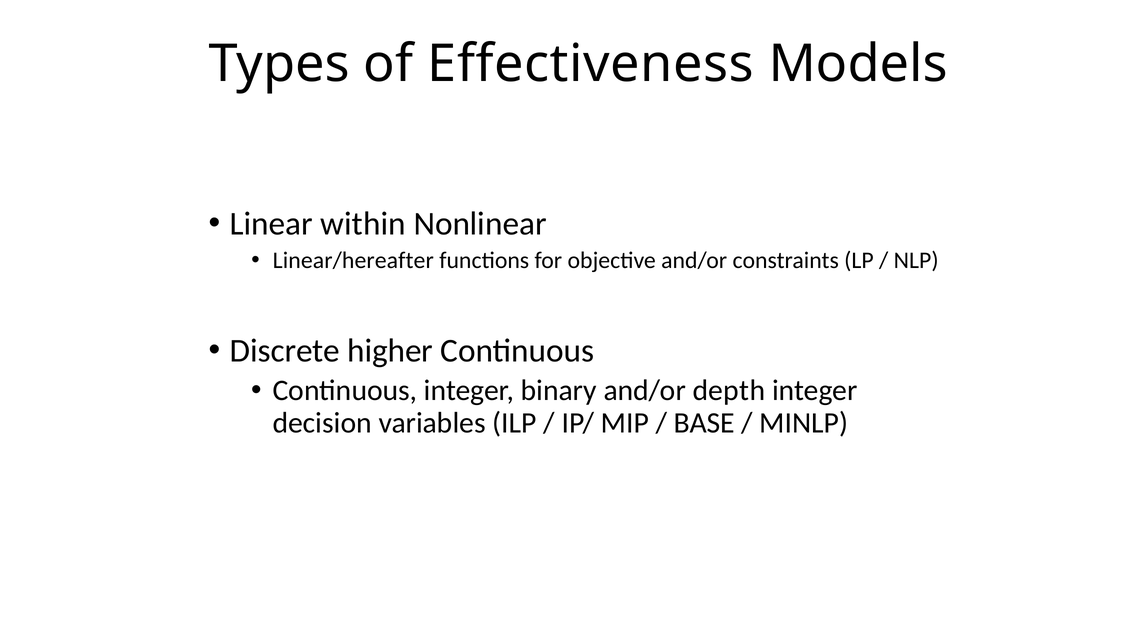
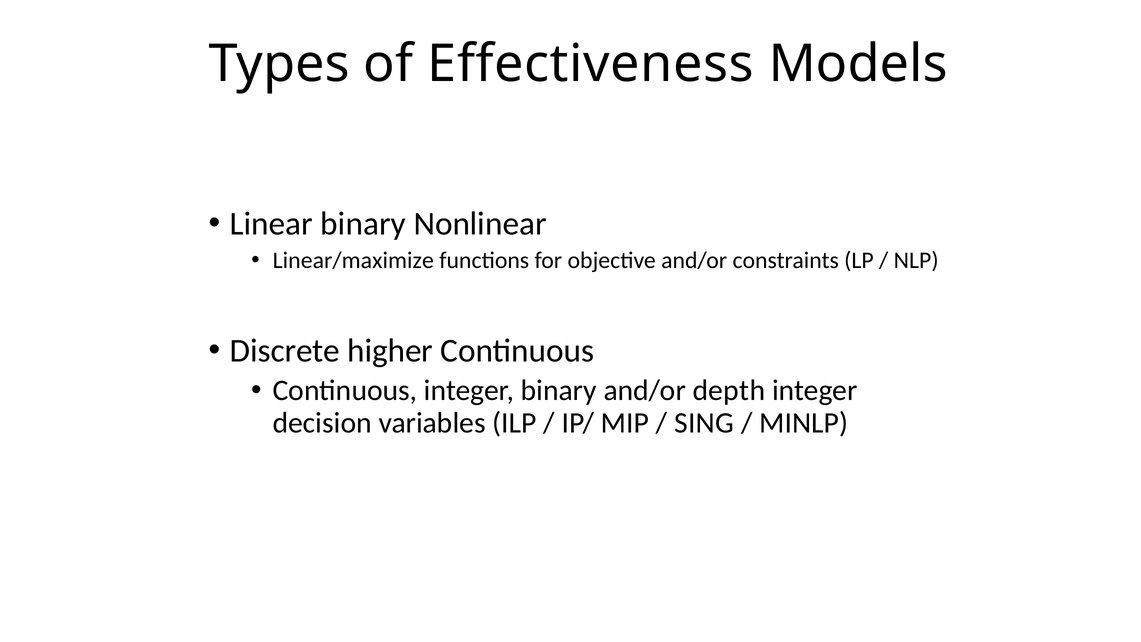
Linear within: within -> binary (363, 224)
Linear/hereafter: Linear/hereafter -> Linear/maximize (353, 260)
BASE: BASE -> SING (704, 423)
